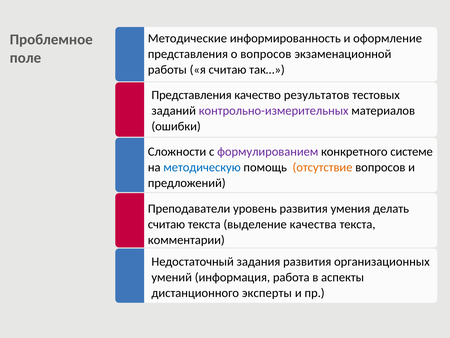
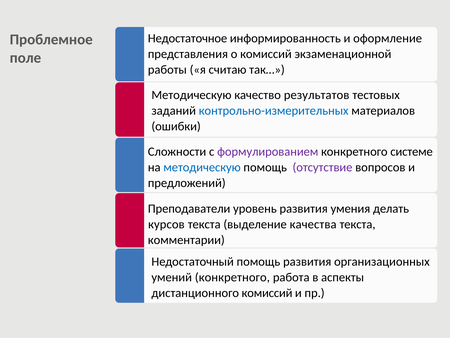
Методические: Методические -> Недостаточное (188, 38)
о вопросов: вопросов -> комиссий (266, 54)
Представления: Представления -> Методическую (191, 95)
контрольно-измерительных colour: purple -> blue (274, 111)
отсутствие colour: orange -> purple (323, 167)
считаю: считаю -> курсов (166, 224)
Недостаточный задания: задания -> помощь (258, 261)
умений информация: информация -> конкретного (232, 277)
дистанционного эксперты: эксперты -> комиссий (267, 293)
